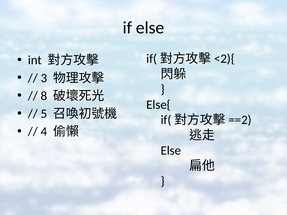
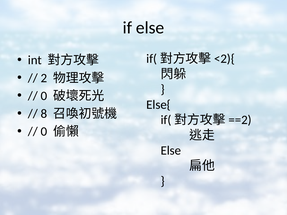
3: 3 -> 2 (44, 78)
8: 8 -> 0 (44, 96)
5: 5 -> 8 (44, 114)
4: 4 -> 0 (44, 132)
